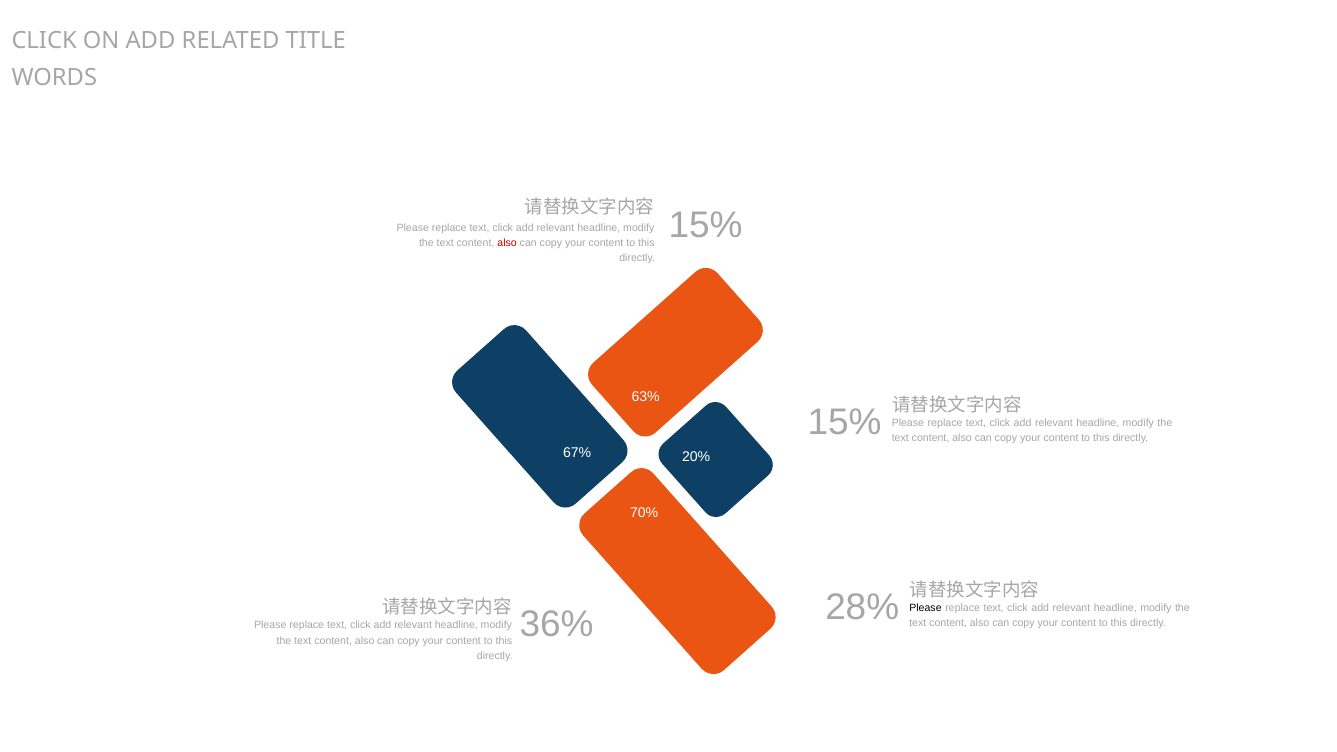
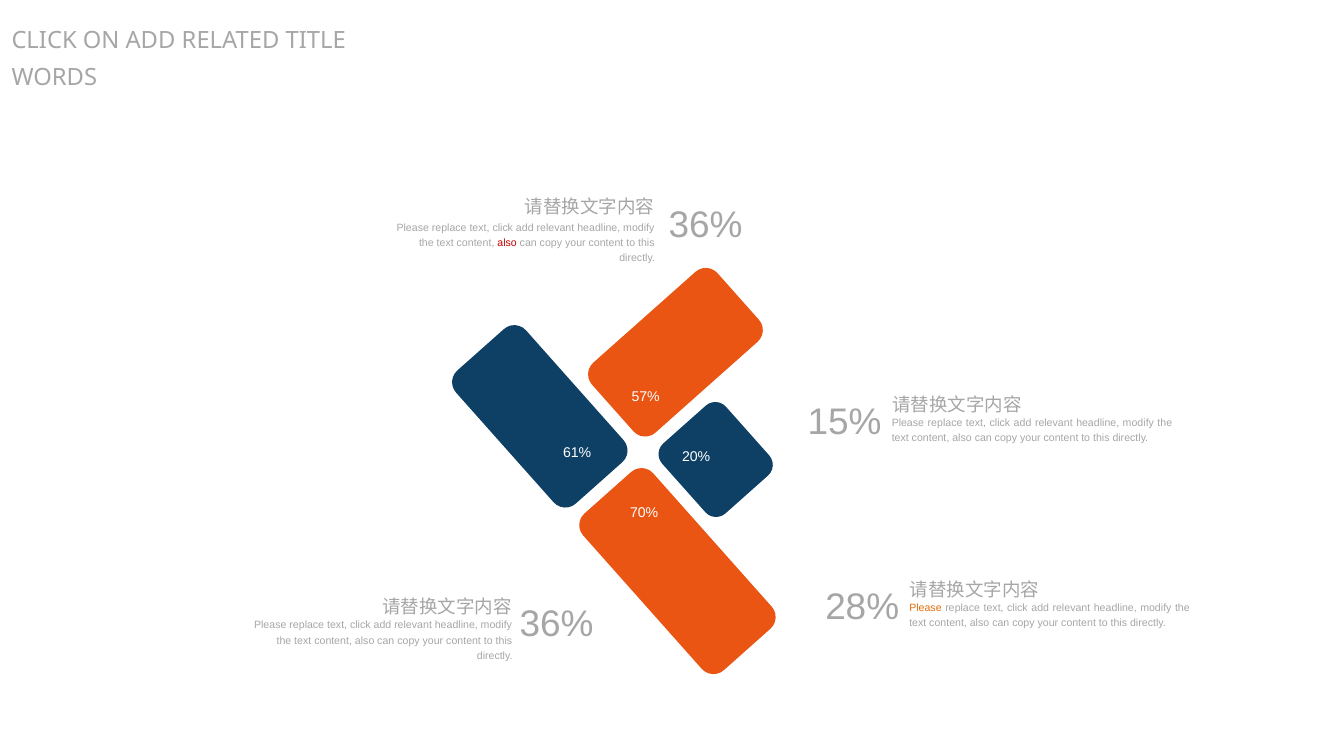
15%: 15% -> 36% (705, 225)
63%: 63% -> 57% (646, 397)
67%: 67% -> 61% (577, 453)
Please colour: black -> orange (925, 608)
